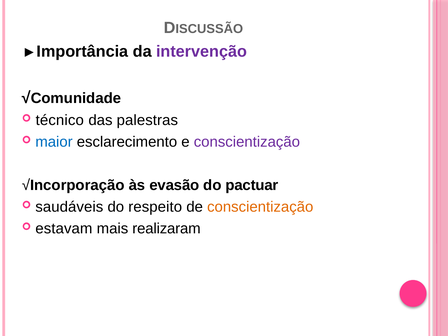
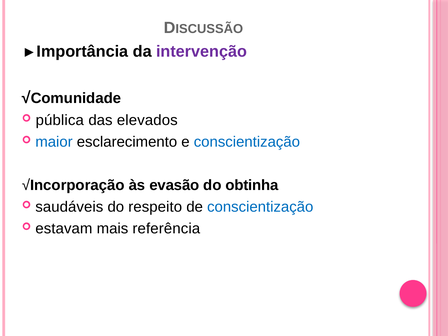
técnico: técnico -> pública (60, 120)
palestras: palestras -> elevados (147, 120)
conscientização colour: purple -> blue (247, 142)
pactuar: pactuar -> obtinha (252, 185)
conscientização colour: orange -> blue (260, 207)
realizaram: realizaram -> referência (166, 229)
